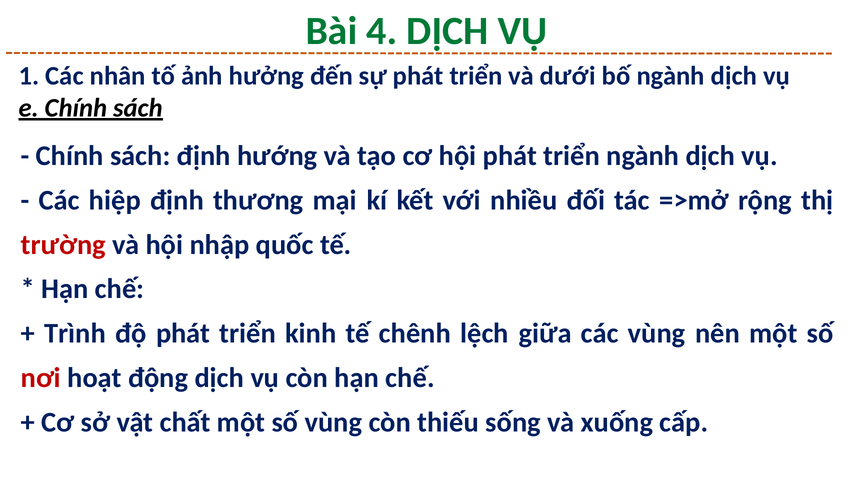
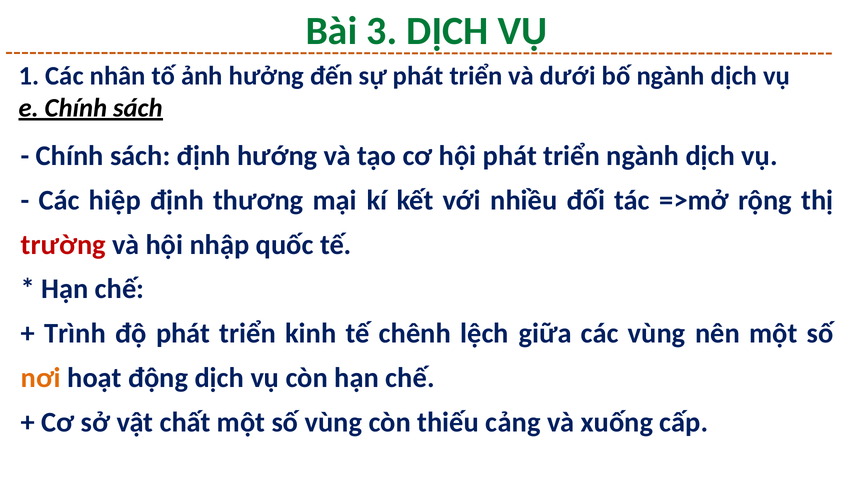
4: 4 -> 3 (382, 31)
nơi colour: red -> orange (41, 378)
sống: sống -> cảng (513, 422)
